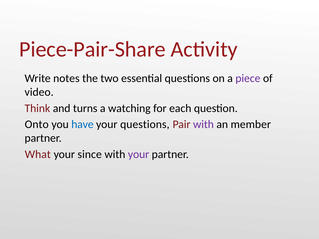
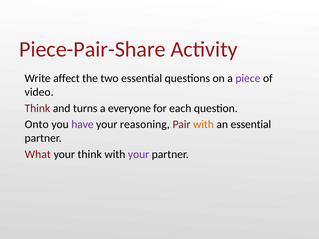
notes: notes -> affect (66, 78)
watching: watching -> everyone (129, 108)
have colour: blue -> purple (82, 124)
your questions: questions -> reasoning (145, 124)
with colour: purple -> orange (203, 124)
an member: member -> essential (251, 124)
your since: since -> think (90, 154)
